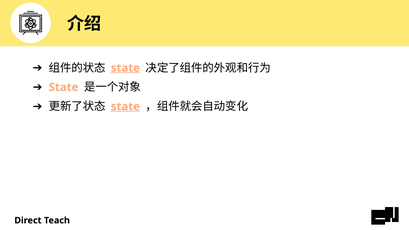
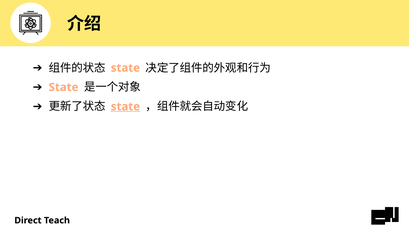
state underline: present -> none (125, 68)
